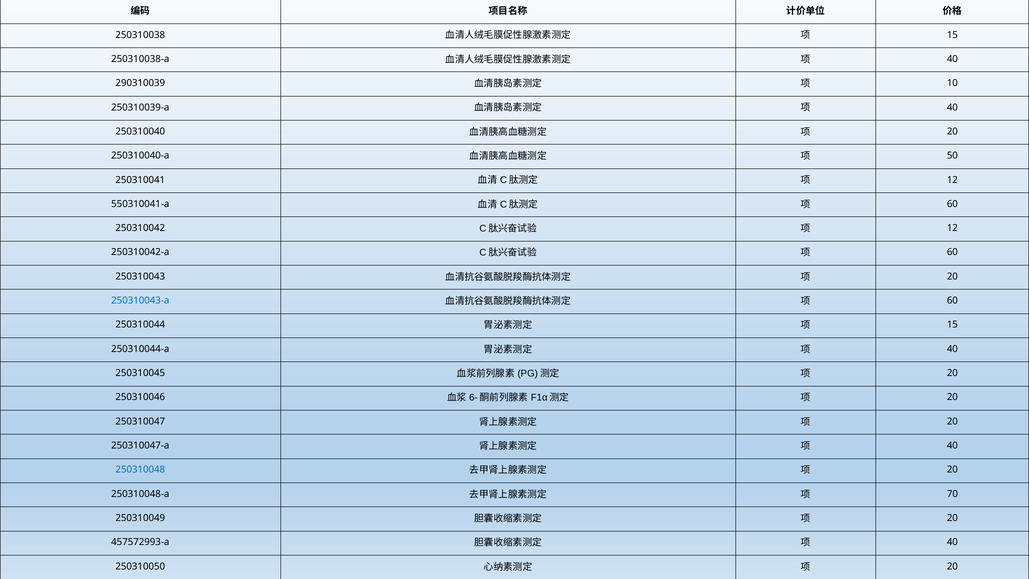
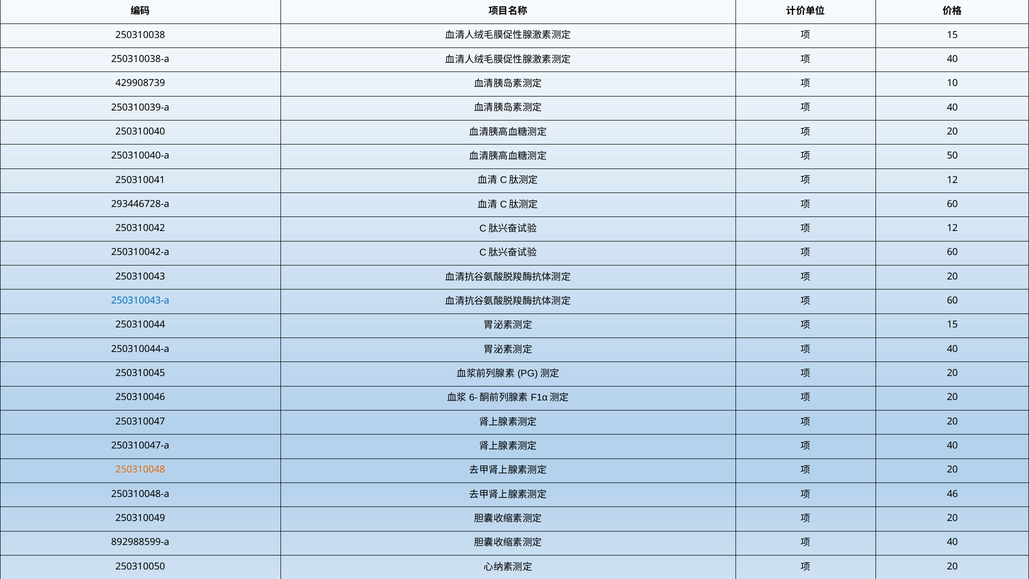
290310039: 290310039 -> 429908739 (140, 83)
550310041-a: 550310041-a -> 293446728-a (140, 204)
250310048 colour: blue -> orange (140, 470)
70: 70 -> 46 (952, 494)
457572993-a: 457572993-a -> 892988599-a (140, 542)
